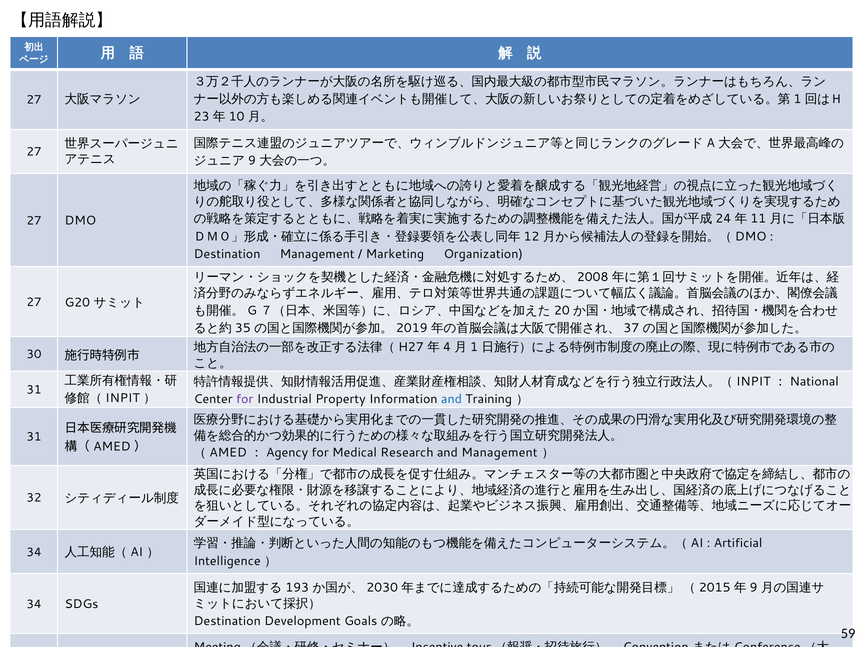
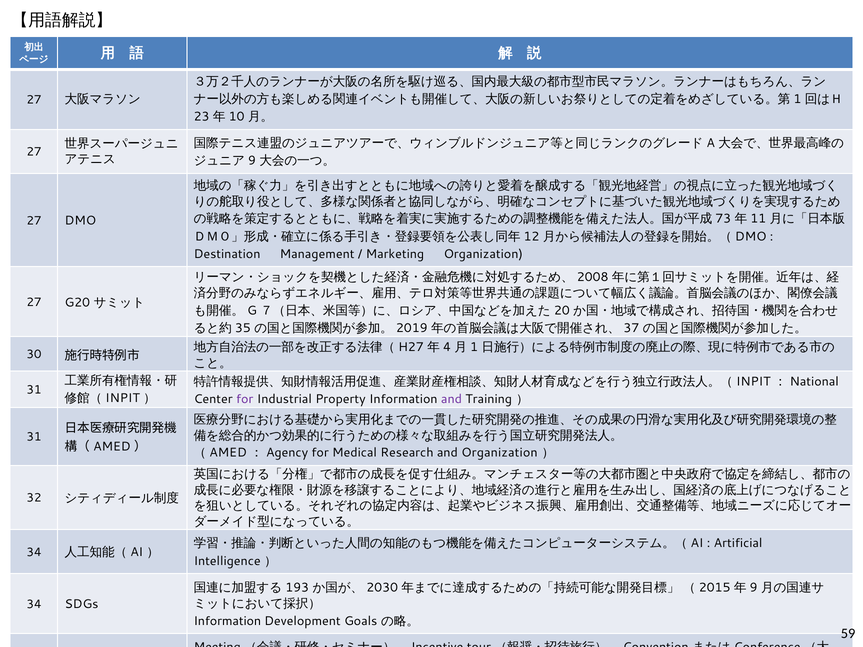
24: 24 -> 73 (723, 219)
and colour: blue -> purple (451, 399)
and Management: Management -> Organization (499, 453)
Destination: Destination -> Information (227, 621)
